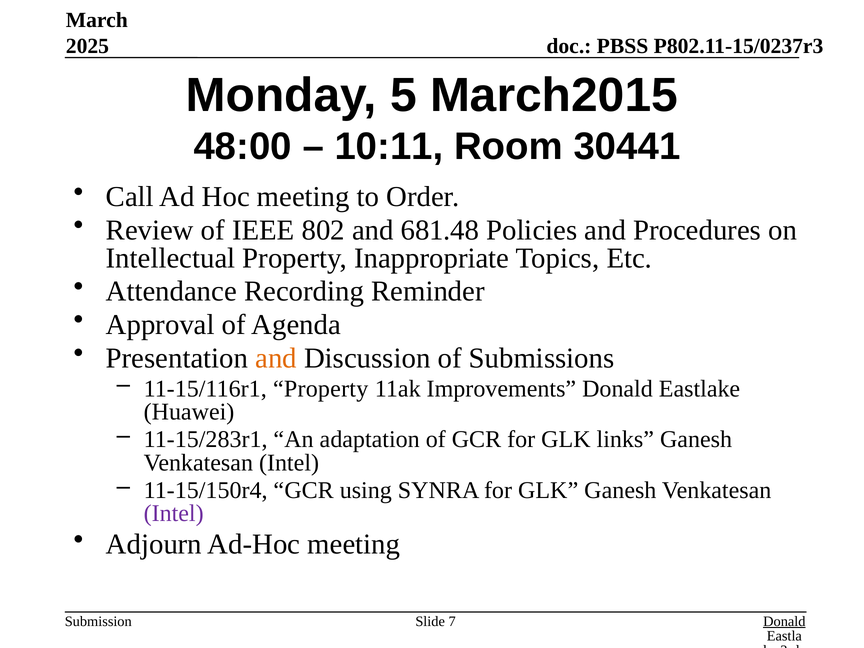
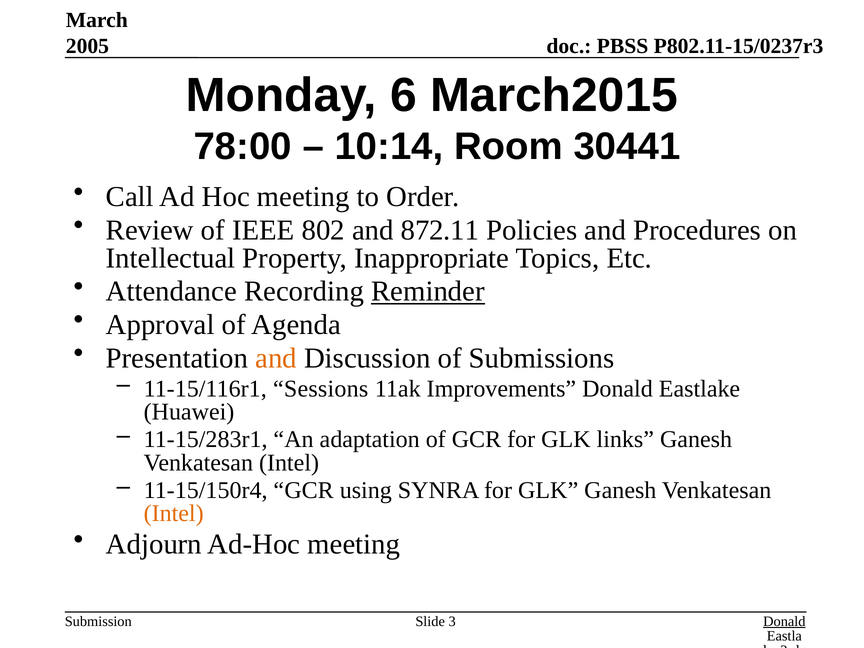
2025: 2025 -> 2005 (87, 46)
5: 5 -> 6 (403, 95)
48:00: 48:00 -> 78:00 (243, 147)
10:11: 10:11 -> 10:14 (389, 147)
681.48: 681.48 -> 872.11 (440, 230)
Reminder underline: none -> present (428, 291)
11-15/116r1 Property: Property -> Sessions (321, 389)
Intel colour: purple -> orange (174, 514)
7: 7 -> 3 (452, 621)
